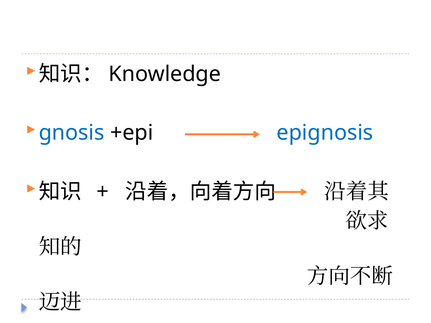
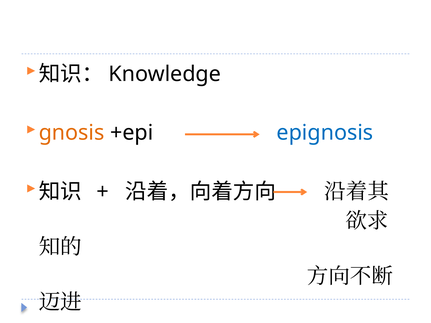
gnosis colour: blue -> orange (72, 133)
